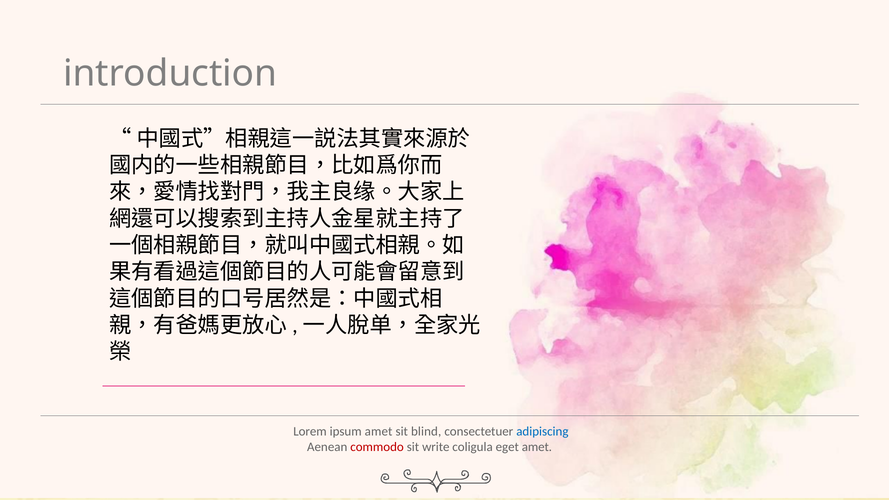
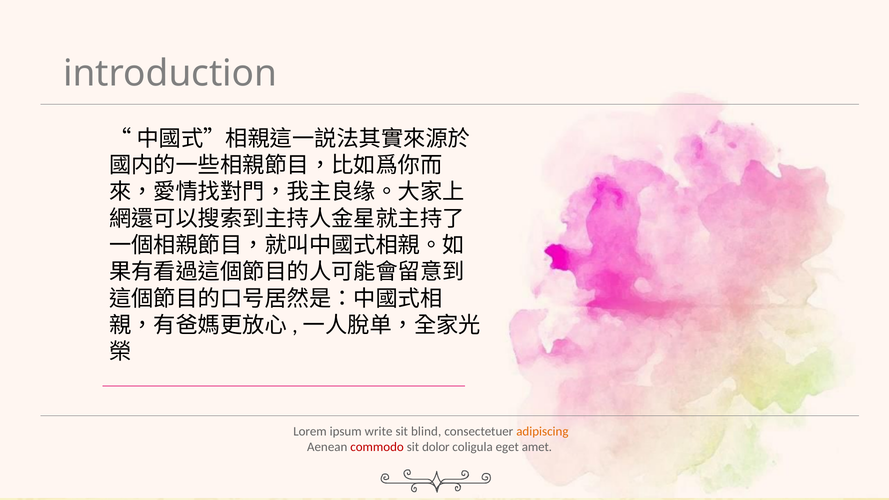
ipsum amet: amet -> write (379, 431)
adipiscing colour: blue -> orange (542, 431)
write: write -> dolor (436, 447)
